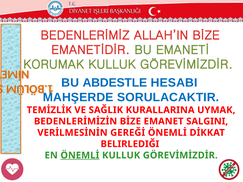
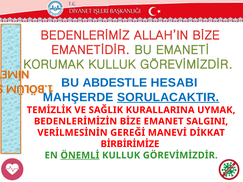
SORULACAKTIR underline: none -> present (168, 97)
GEREĞİ ÖNEMLİ: ÖNEMLİ -> MANEVİ (167, 133)
BELIRLEDIĞI: BELIRLEDIĞI -> BİRBİRİMİZE (130, 144)
